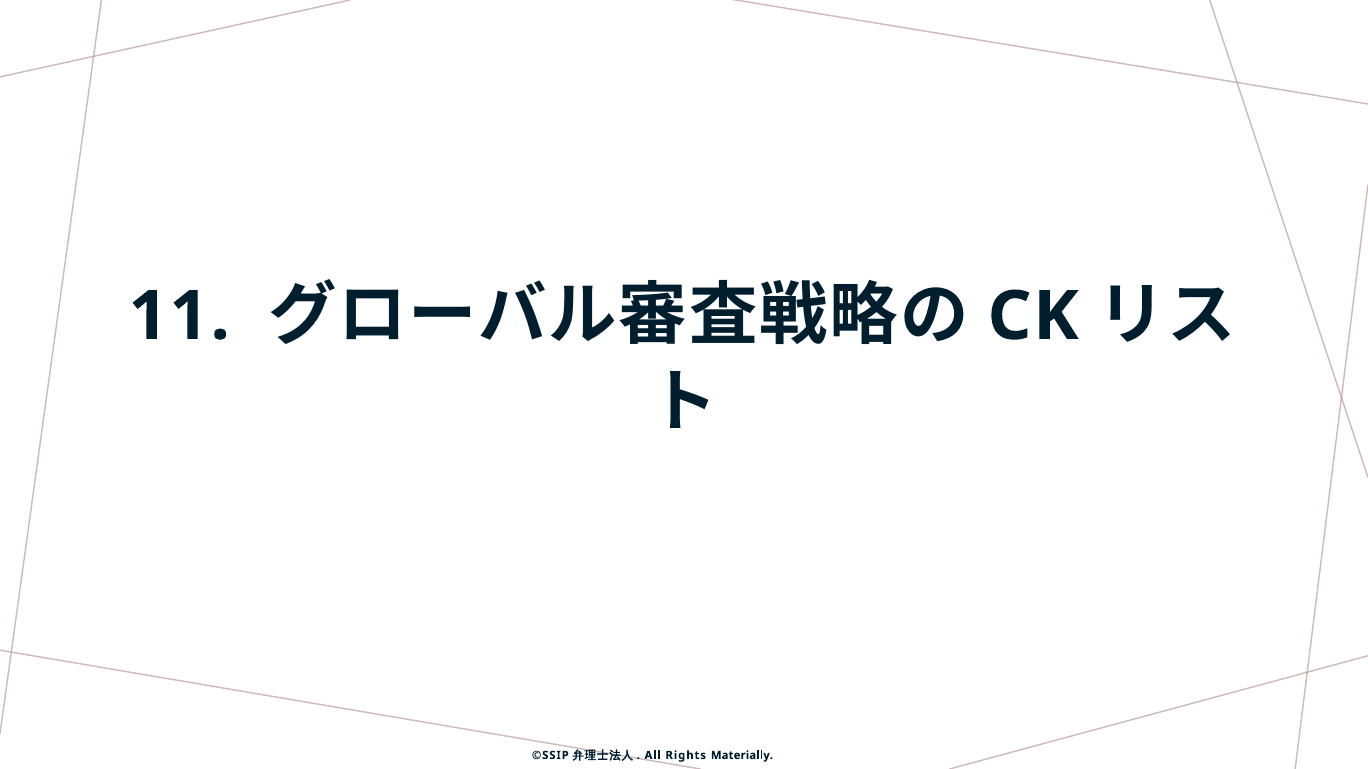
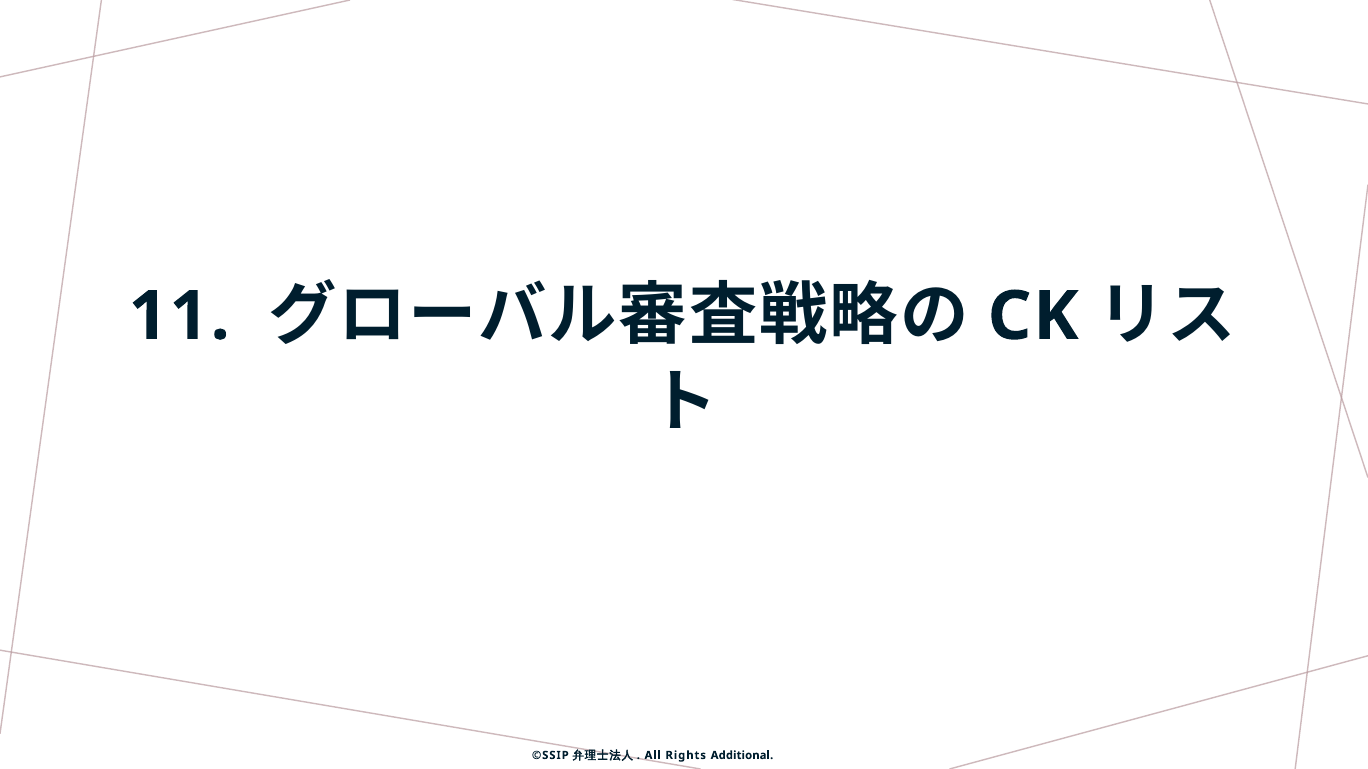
Materially: Materially -> Additional (742, 756)
